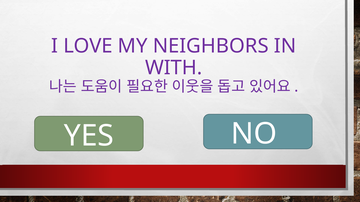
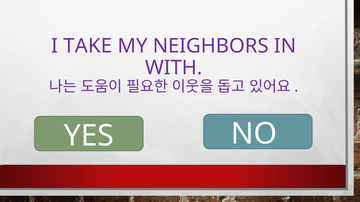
LOVE: LOVE -> TAKE (88, 46)
